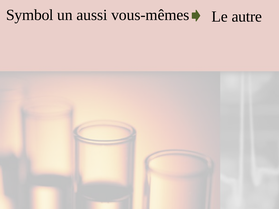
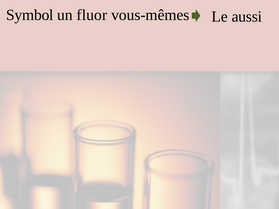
aussi: aussi -> fluor (92, 15)
autre: autre -> aussi (247, 17)
